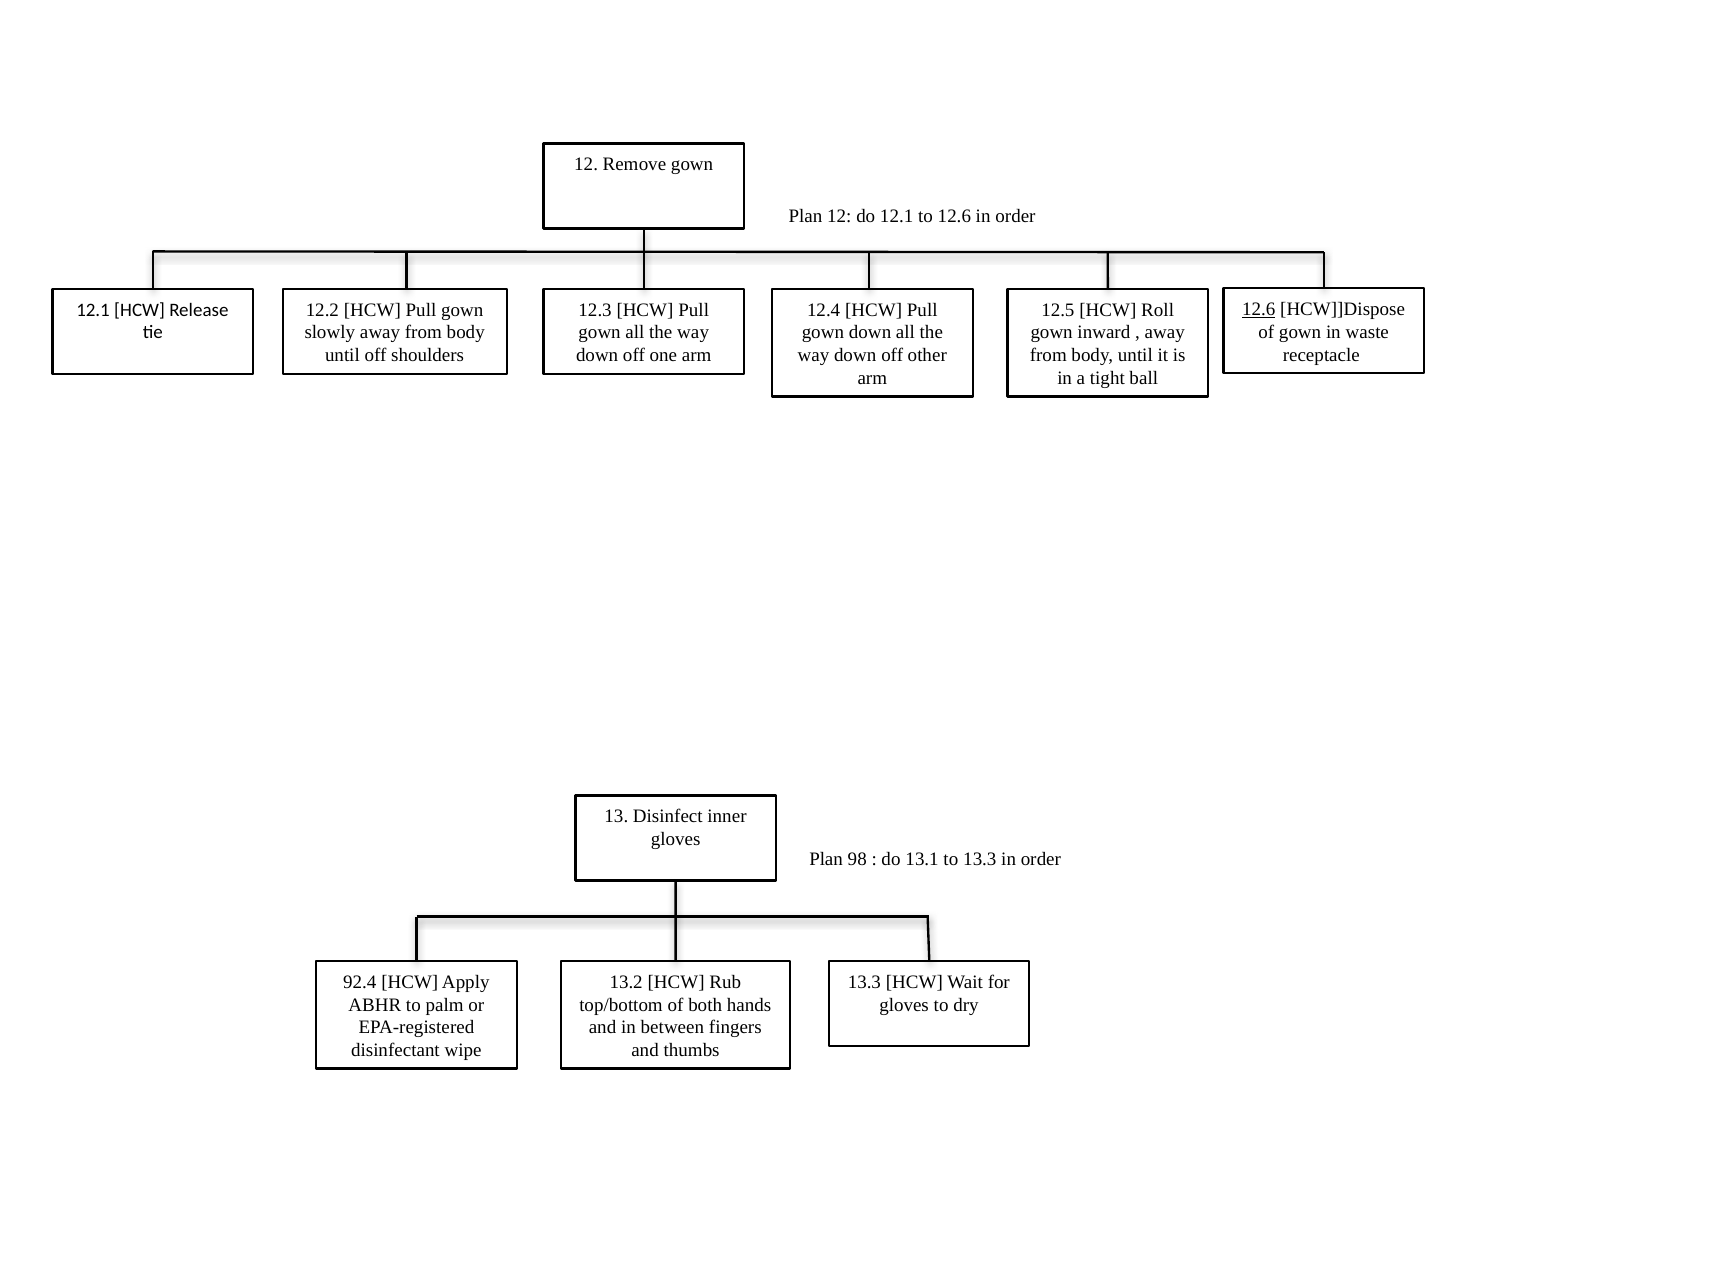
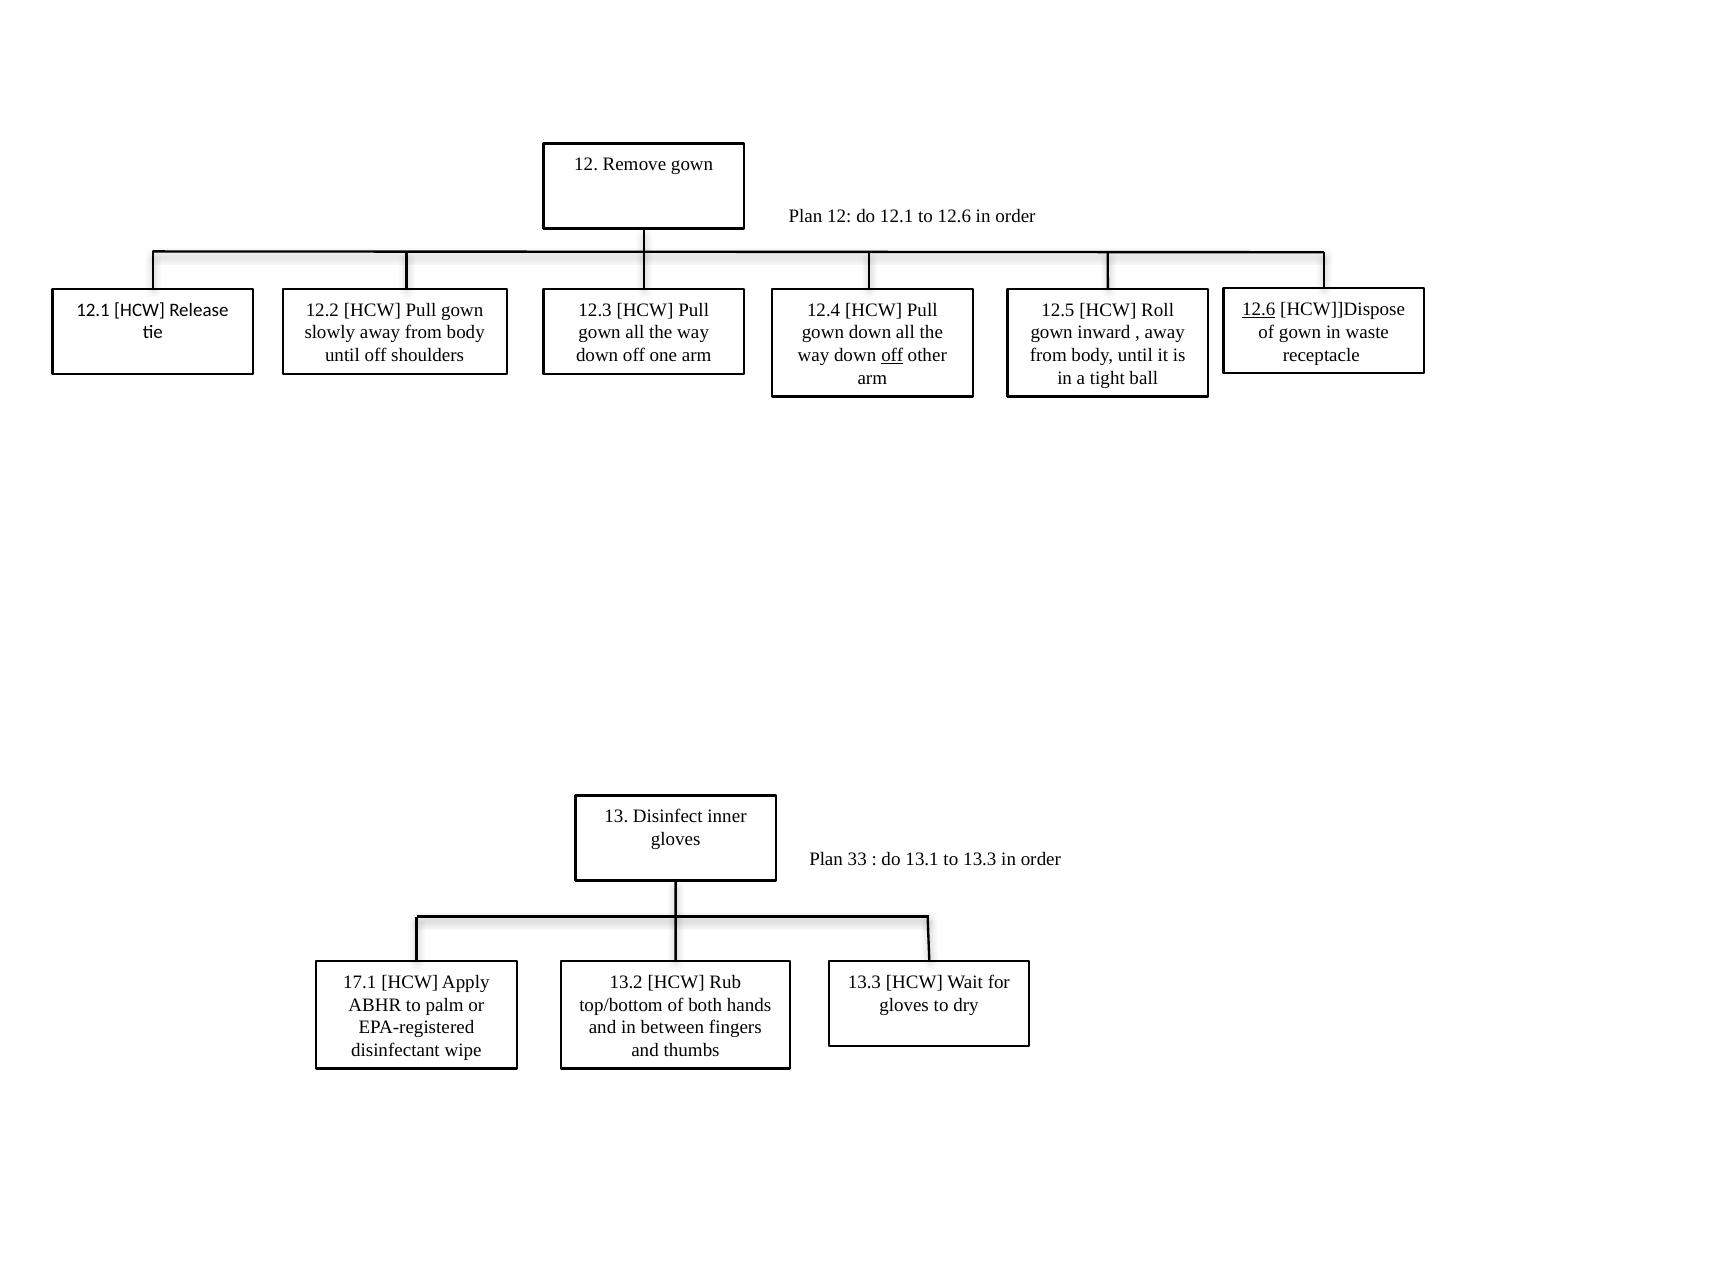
off underline: none -> present (892, 356)
98: 98 -> 33 (857, 860)
92.4: 92.4 -> 17.1 (360, 982)
